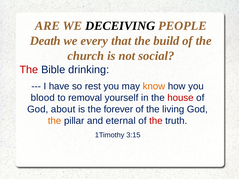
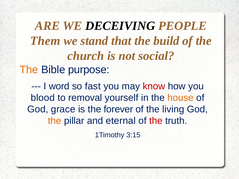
Death: Death -> Them (45, 41)
every: every -> stand (94, 41)
The colour: red -> orange (29, 70)
drinking: drinking -> purpose (89, 70)
have: have -> word (59, 86)
rest: rest -> fast (93, 86)
know colour: orange -> red (154, 86)
house colour: red -> orange (180, 98)
about: about -> grace (63, 109)
